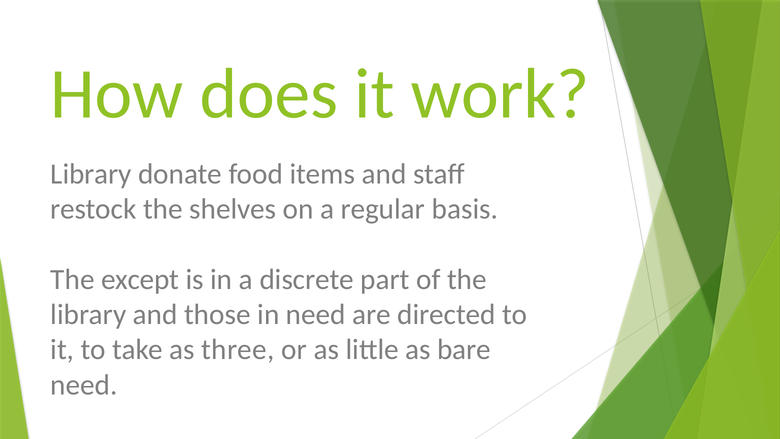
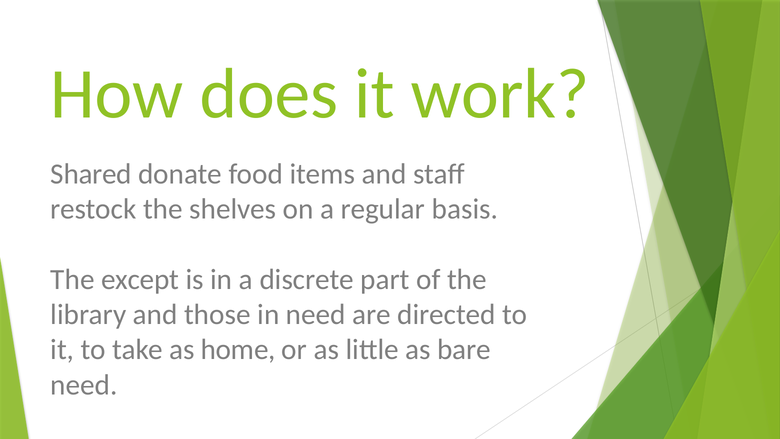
Library: Library -> Shared (91, 174)
three: three -> home (238, 350)
